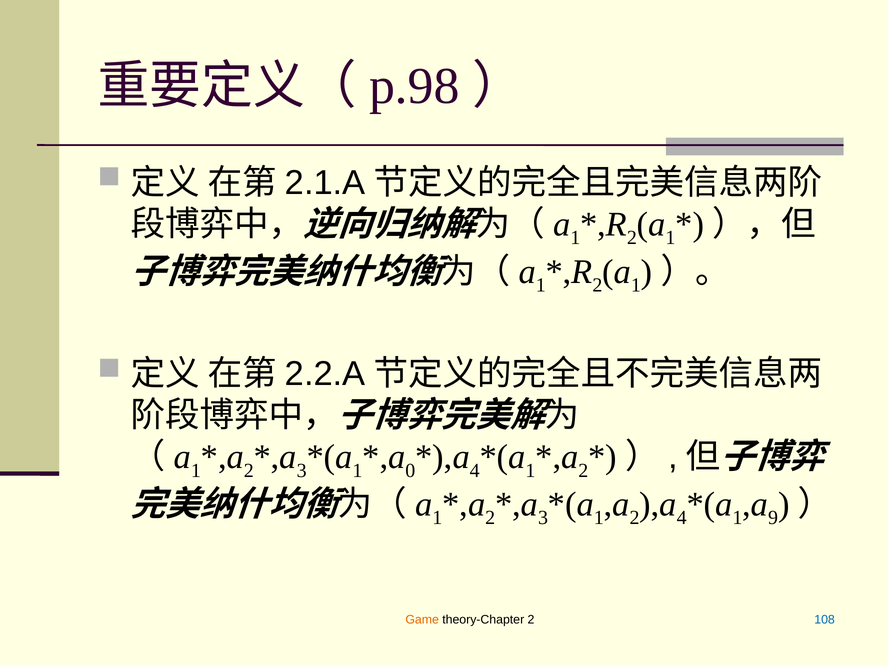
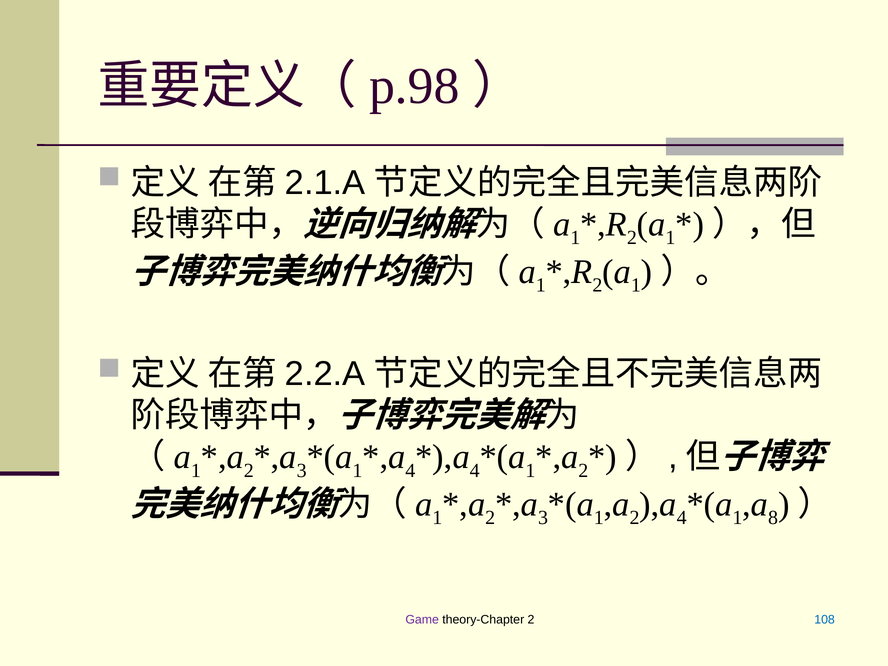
0: 0 -> 4 (410, 470)
9: 9 -> 8 (773, 518)
Game colour: orange -> purple (422, 620)
